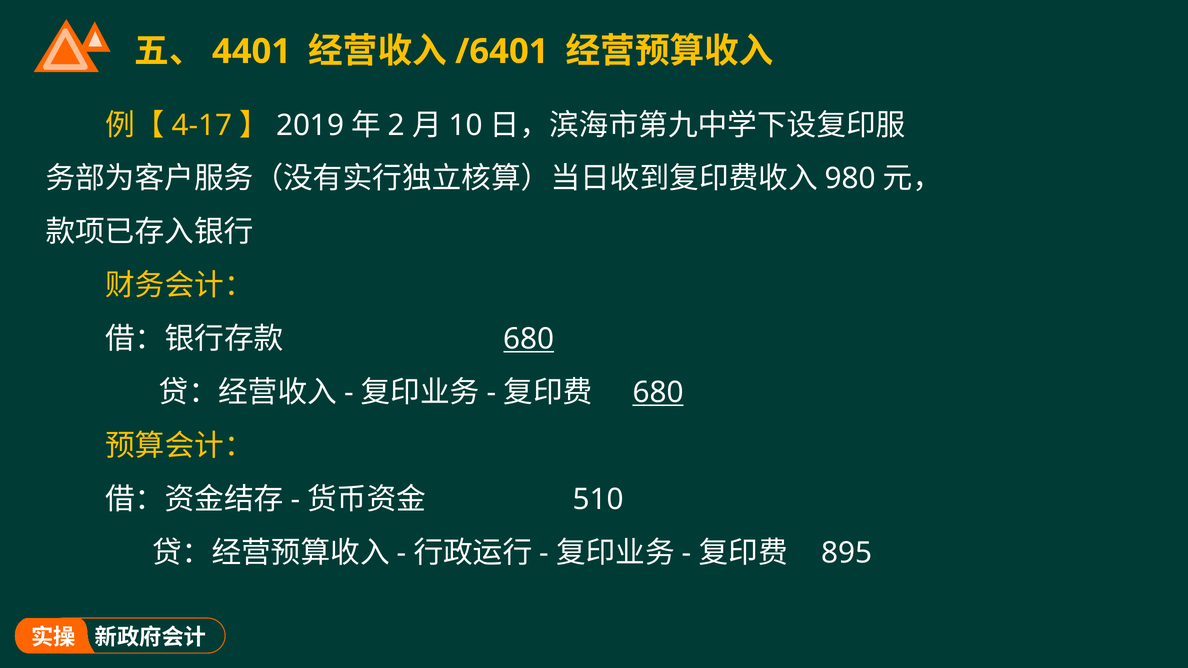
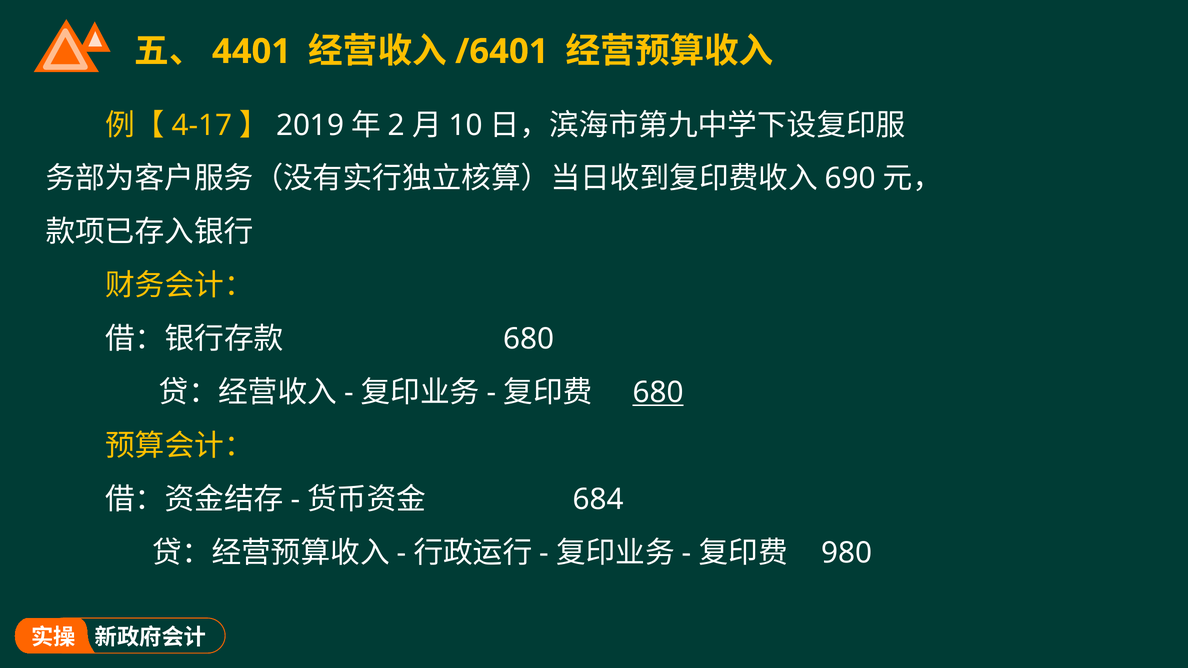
980: 980 -> 690 (850, 179)
680 underline: present -> none (529, 339)
510: 510 -> 684 (598, 499)
895: 895 -> 980 (847, 553)
